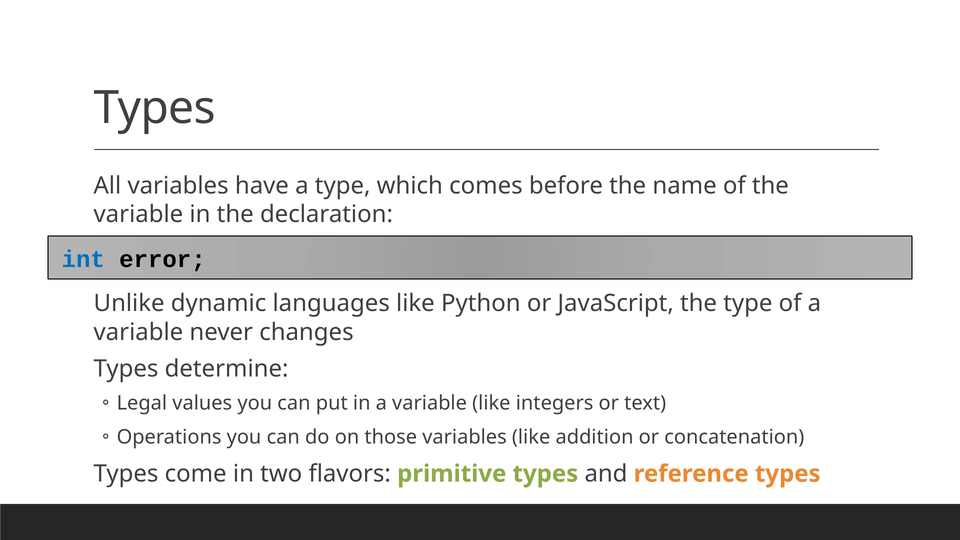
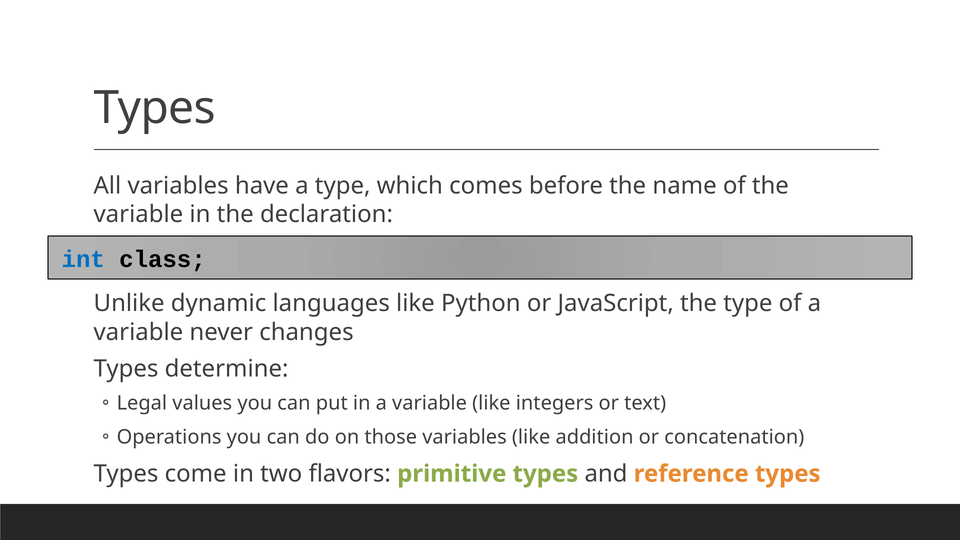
error: error -> class (162, 259)
